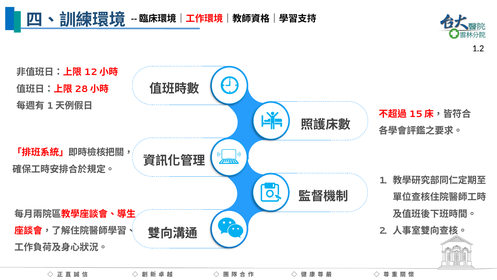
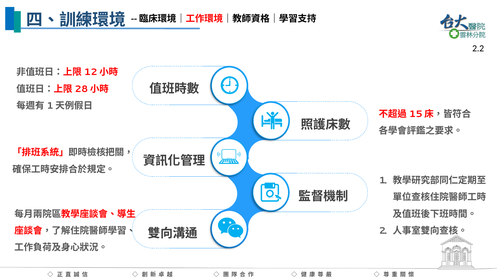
1.2: 1.2 -> 2.2 (478, 48)
